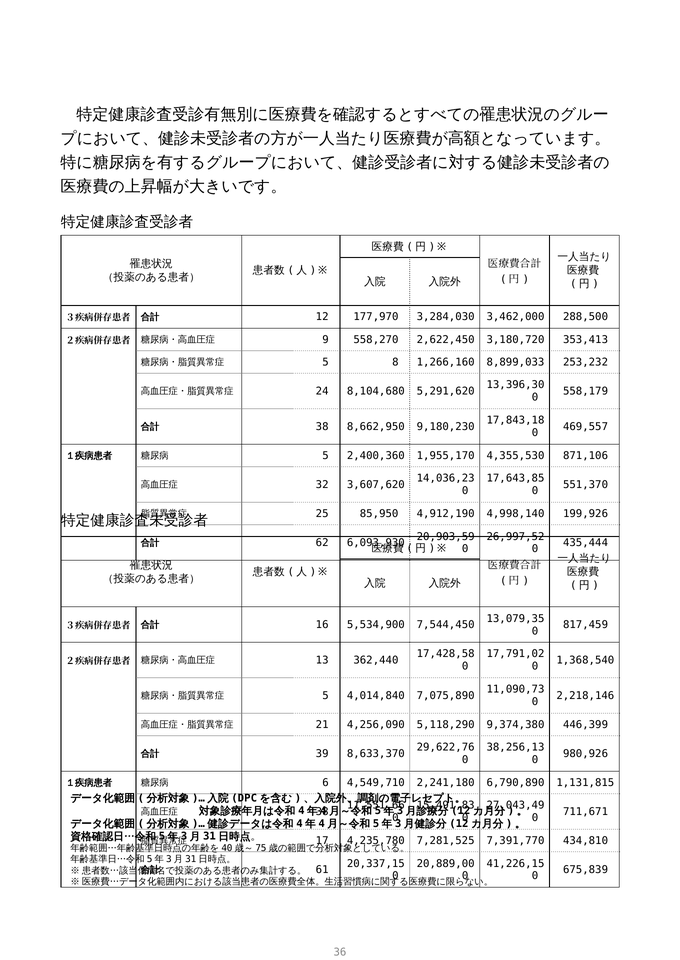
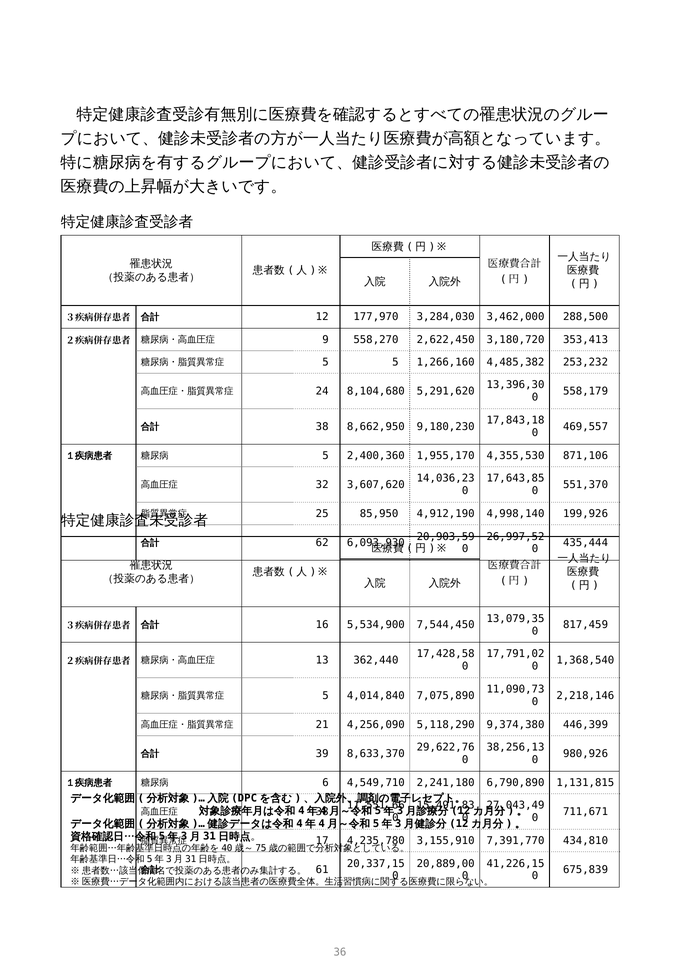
5 8: 8 -> 5 (395, 362)
8,899,033: 8,899,033 -> 4,485,382 (515, 362)
7,281,525: 7,281,525 -> 3,155,910 (446, 840)
